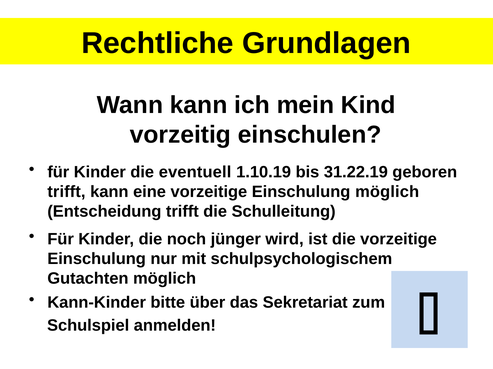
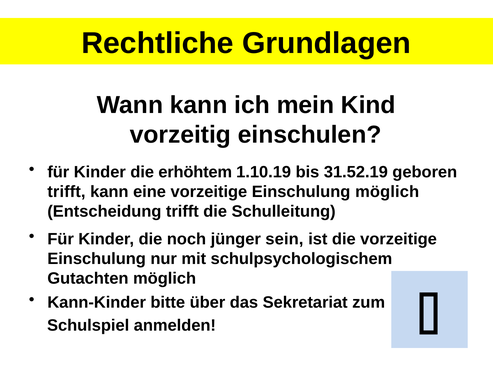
eventuell: eventuell -> erhöhtem (195, 172)
31.22.19: 31.22.19 -> 31.52.19 (356, 172)
wird: wird -> sein (284, 240)
